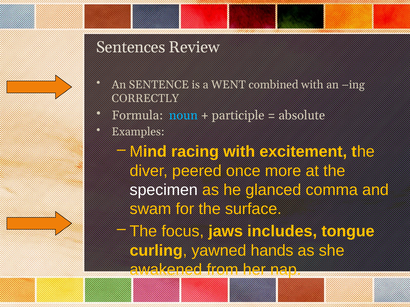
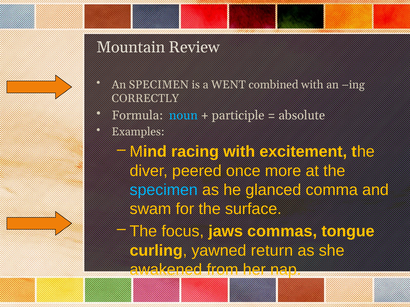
Sentences: Sentences -> Mountain (131, 47)
An SENTENCE: SENTENCE -> SPECIMEN (159, 85)
specimen colour: white -> light blue (164, 190)
includes: includes -> commas (282, 232)
hands: hands -> return (272, 251)
